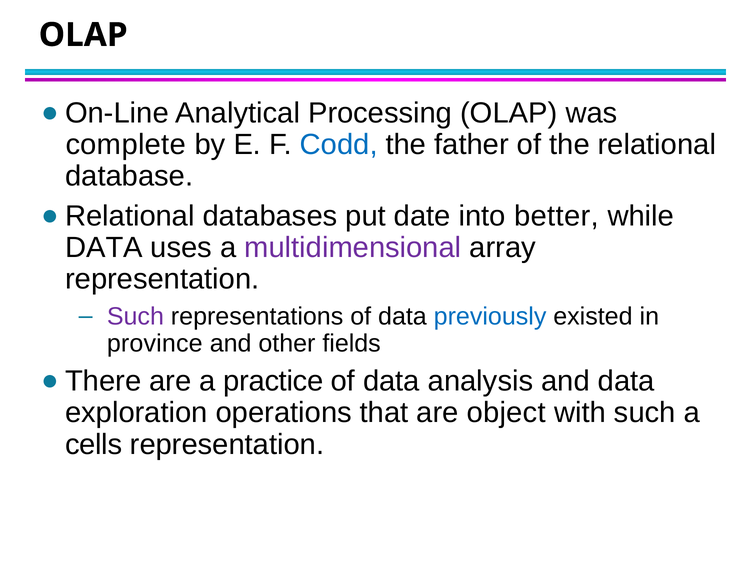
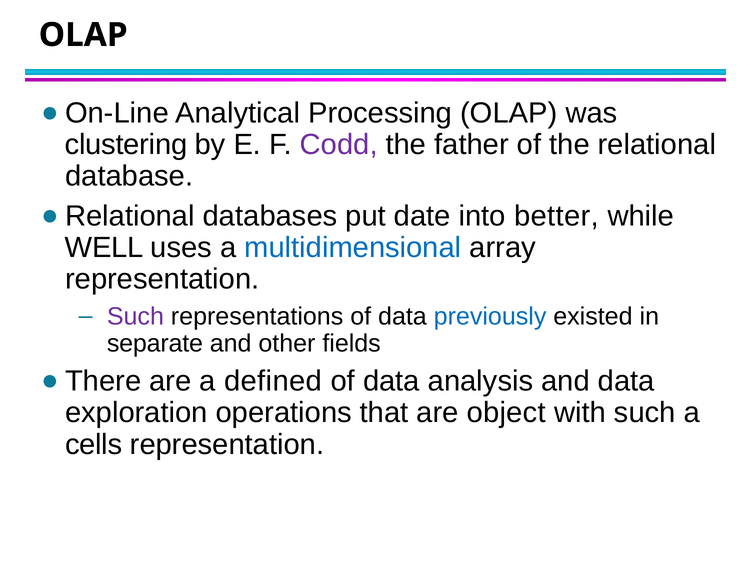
complete: complete -> clustering (126, 145)
Codd colour: blue -> purple (339, 145)
DATA: DATA -> WELL (104, 248)
multidimensional colour: purple -> blue (353, 248)
province: province -> separate (155, 344)
practice: practice -> defined (273, 381)
